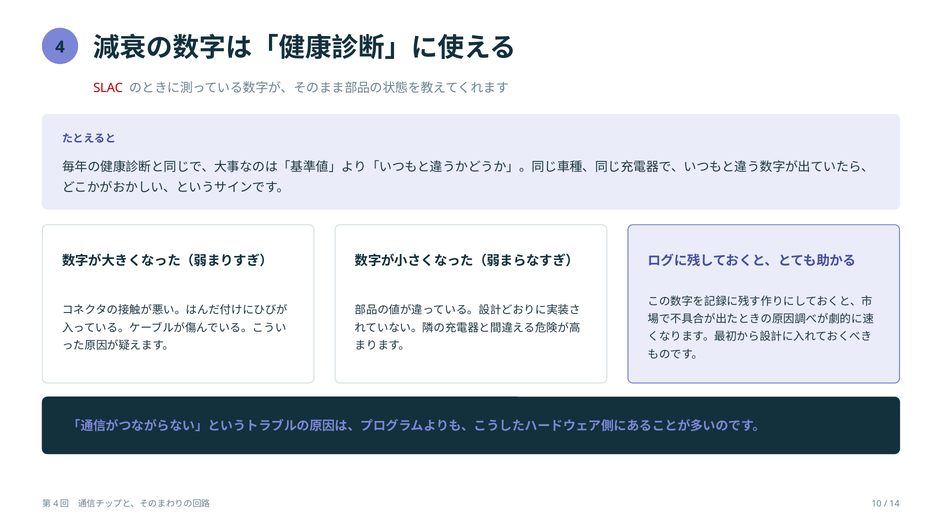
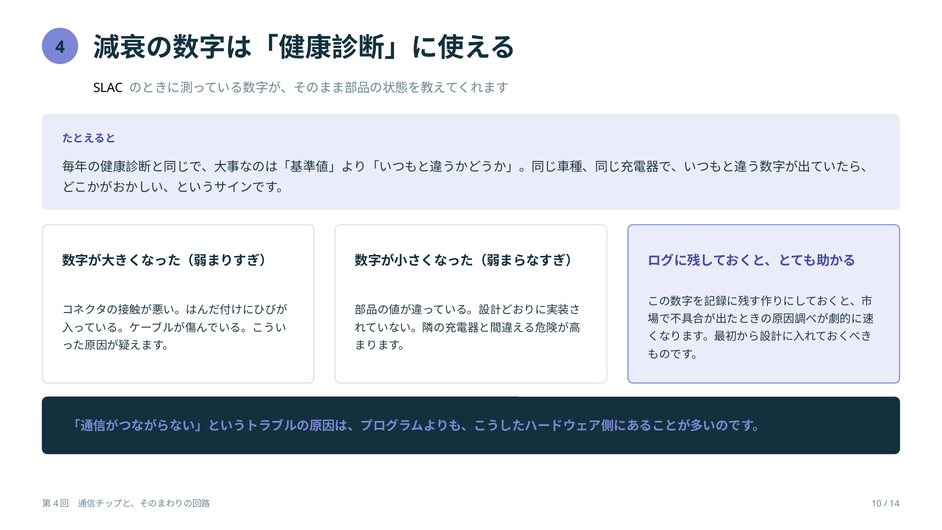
SLAC colour: red -> black (108, 88)
